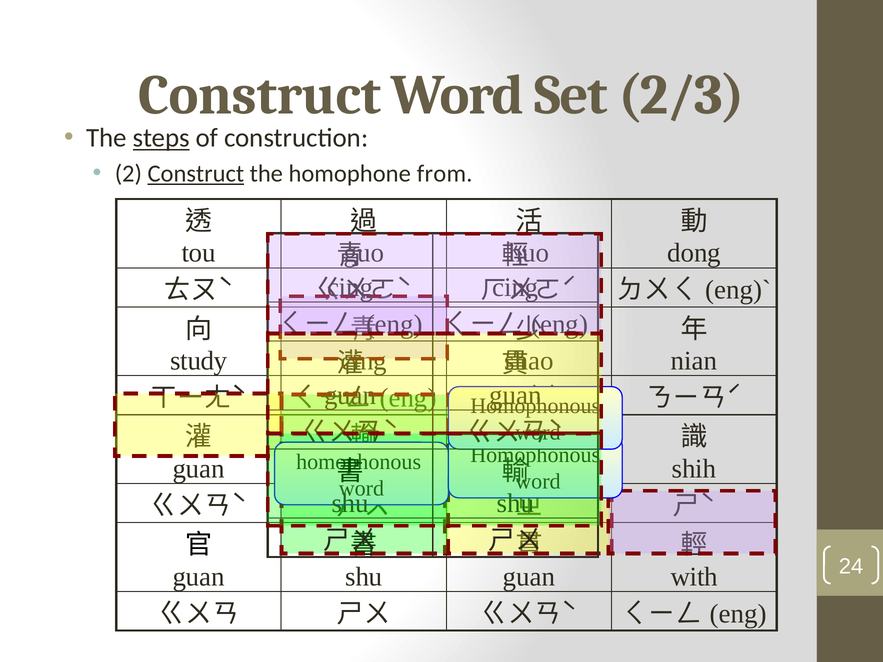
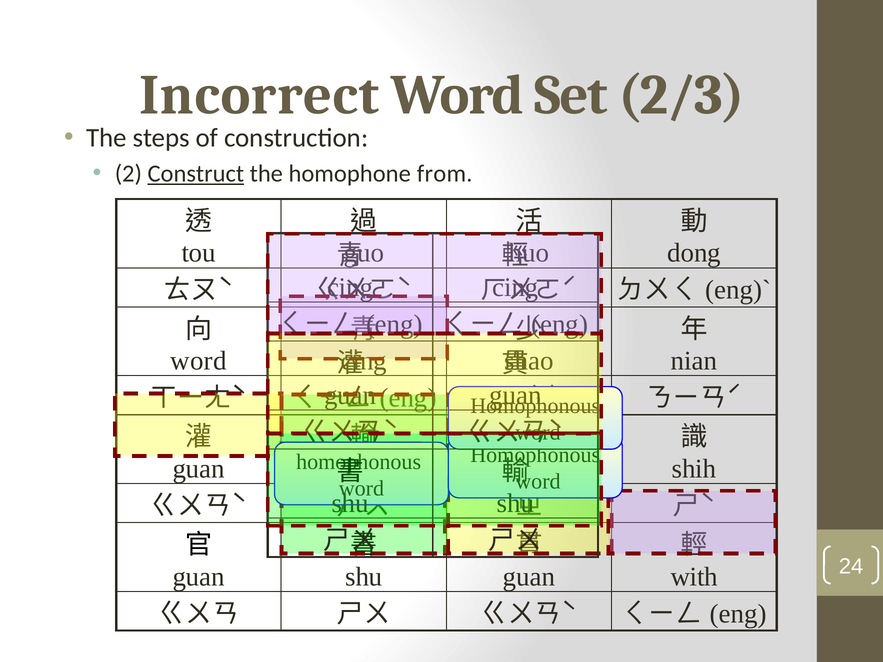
Construct: Construct -> Incorrect (259, 95)
steps underline: present -> none (161, 138)
study: study -> word (199, 361)
